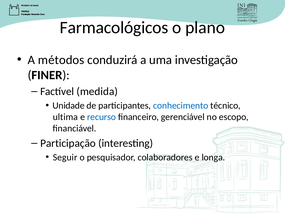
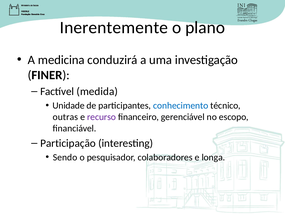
Farmacológicos: Farmacológicos -> Inerentemente (114, 28)
métodos: métodos -> medicina (61, 60)
ultima: ultima -> outras (65, 117)
recurso colour: blue -> purple (102, 117)
Seguir: Seguir -> Sendo (65, 157)
